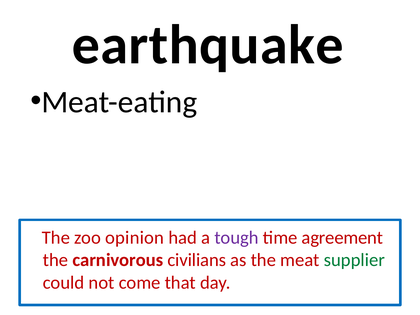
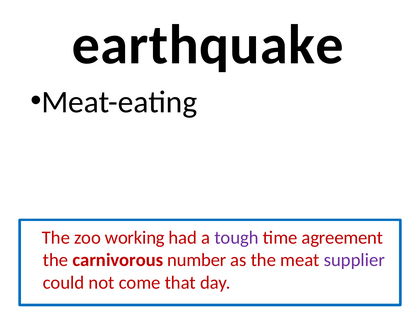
opinion: opinion -> working (135, 238)
civilians: civilians -> number (197, 260)
supplier colour: green -> purple (354, 260)
